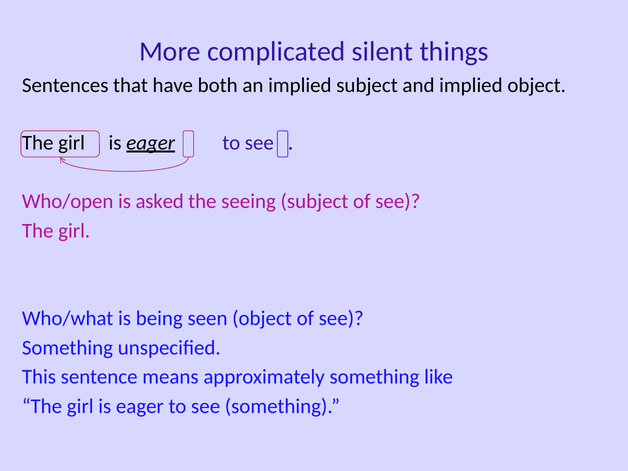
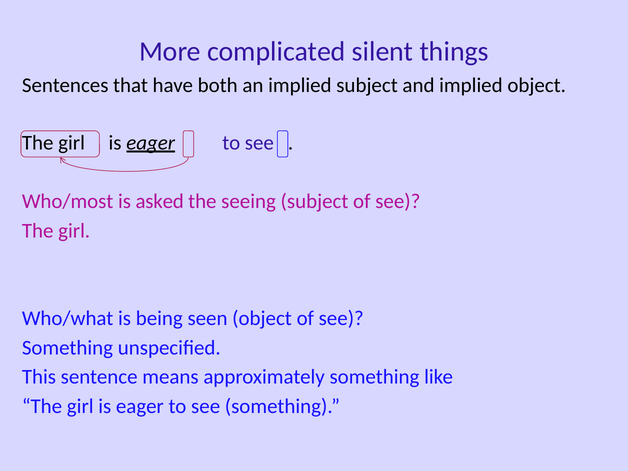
Who/open: Who/open -> Who/most (68, 201)
